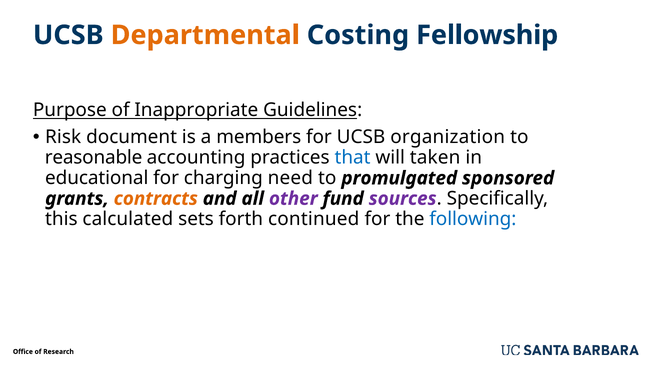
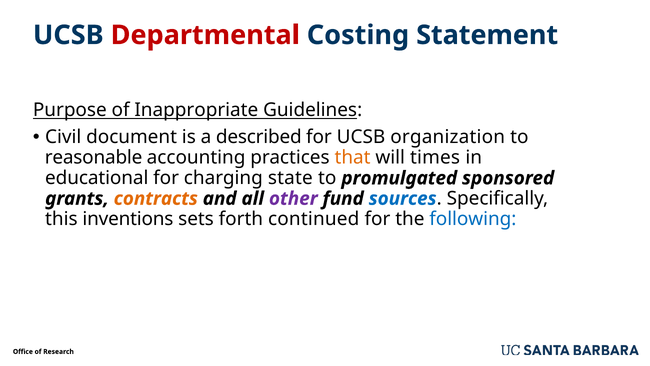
Departmental colour: orange -> red (205, 35)
Fellowship: Fellowship -> Statement (487, 35)
Risk: Risk -> Civil (63, 137)
members: members -> described (259, 137)
that colour: blue -> orange (353, 158)
taken: taken -> times (435, 158)
need: need -> state (290, 178)
sources colour: purple -> blue (403, 198)
calculated: calculated -> inventions (128, 219)
